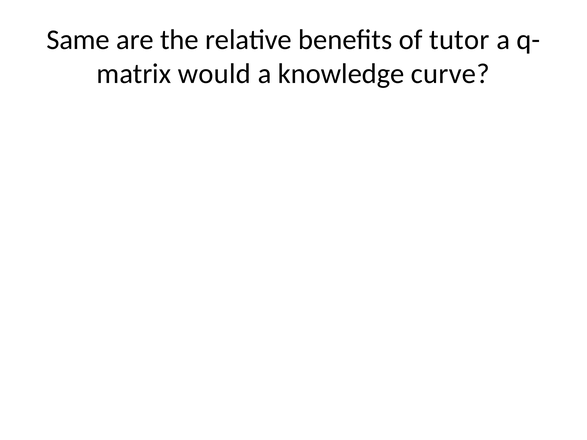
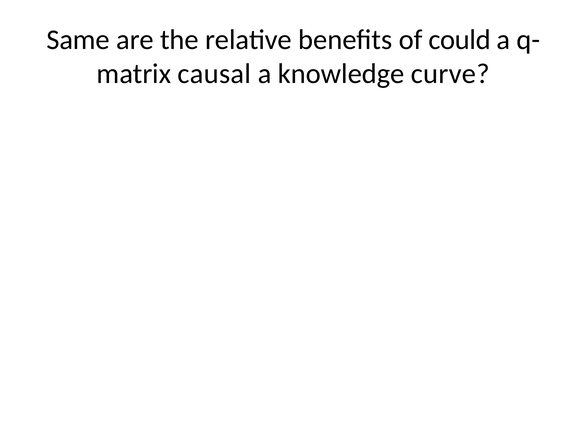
tutor: tutor -> could (460, 40)
would: would -> causal (214, 74)
